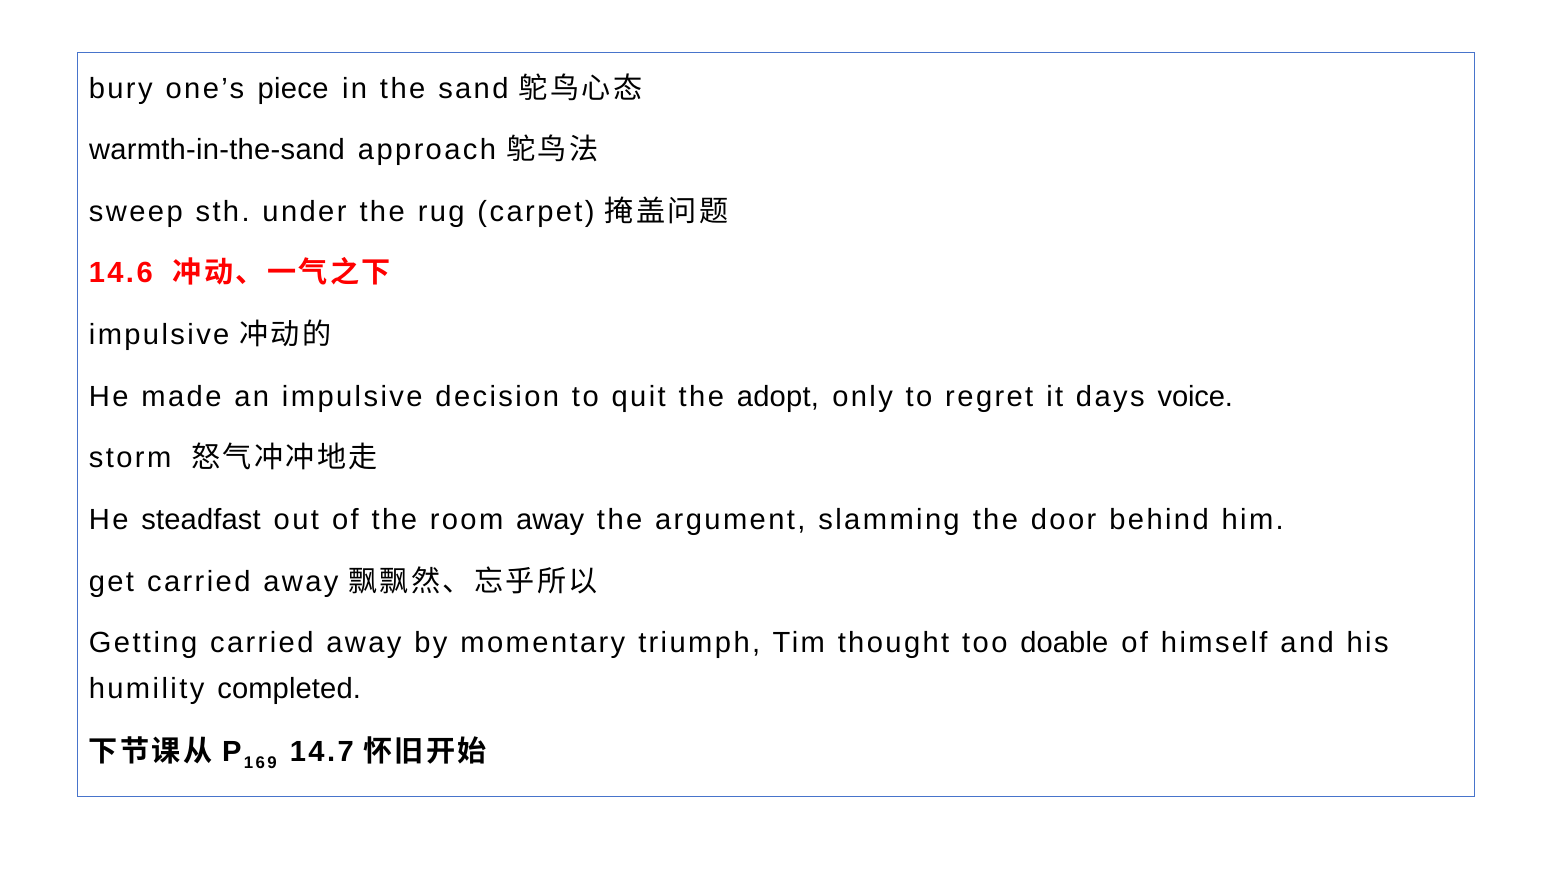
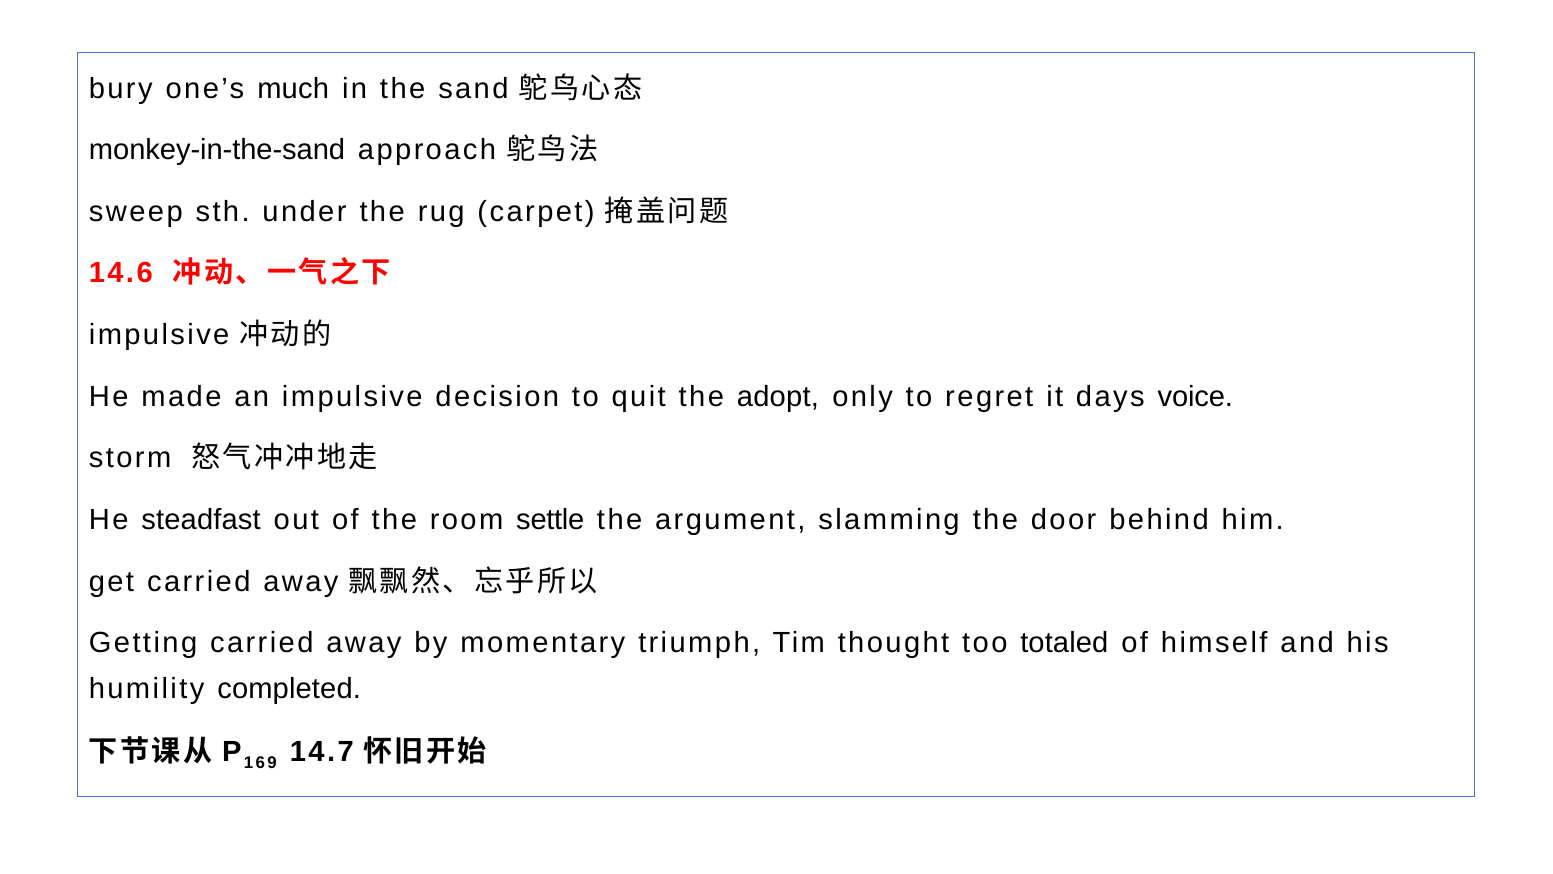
piece: piece -> much (293, 88)
warmth-in-the-sand: warmth-in-the-sand -> monkey-in-the-sand (217, 150)
room away: away -> settle (550, 520)
doable: doable -> totaled (1064, 643)
